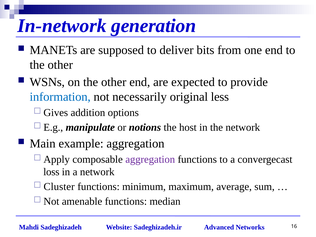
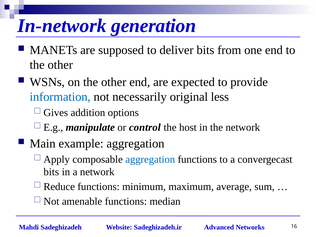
notions: notions -> control (145, 127)
aggregation colour: purple -> blue (150, 159)
loss: loss -> bits (51, 172)
Cluster: Cluster -> Reduce (59, 187)
